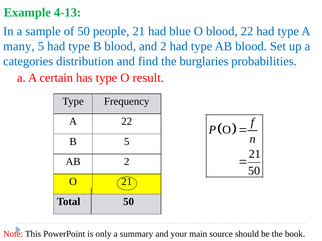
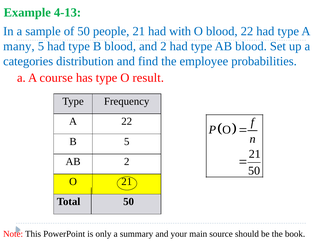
blue: blue -> with (180, 31)
burglaries: burglaries -> employee (204, 61)
certain: certain -> course (56, 78)
